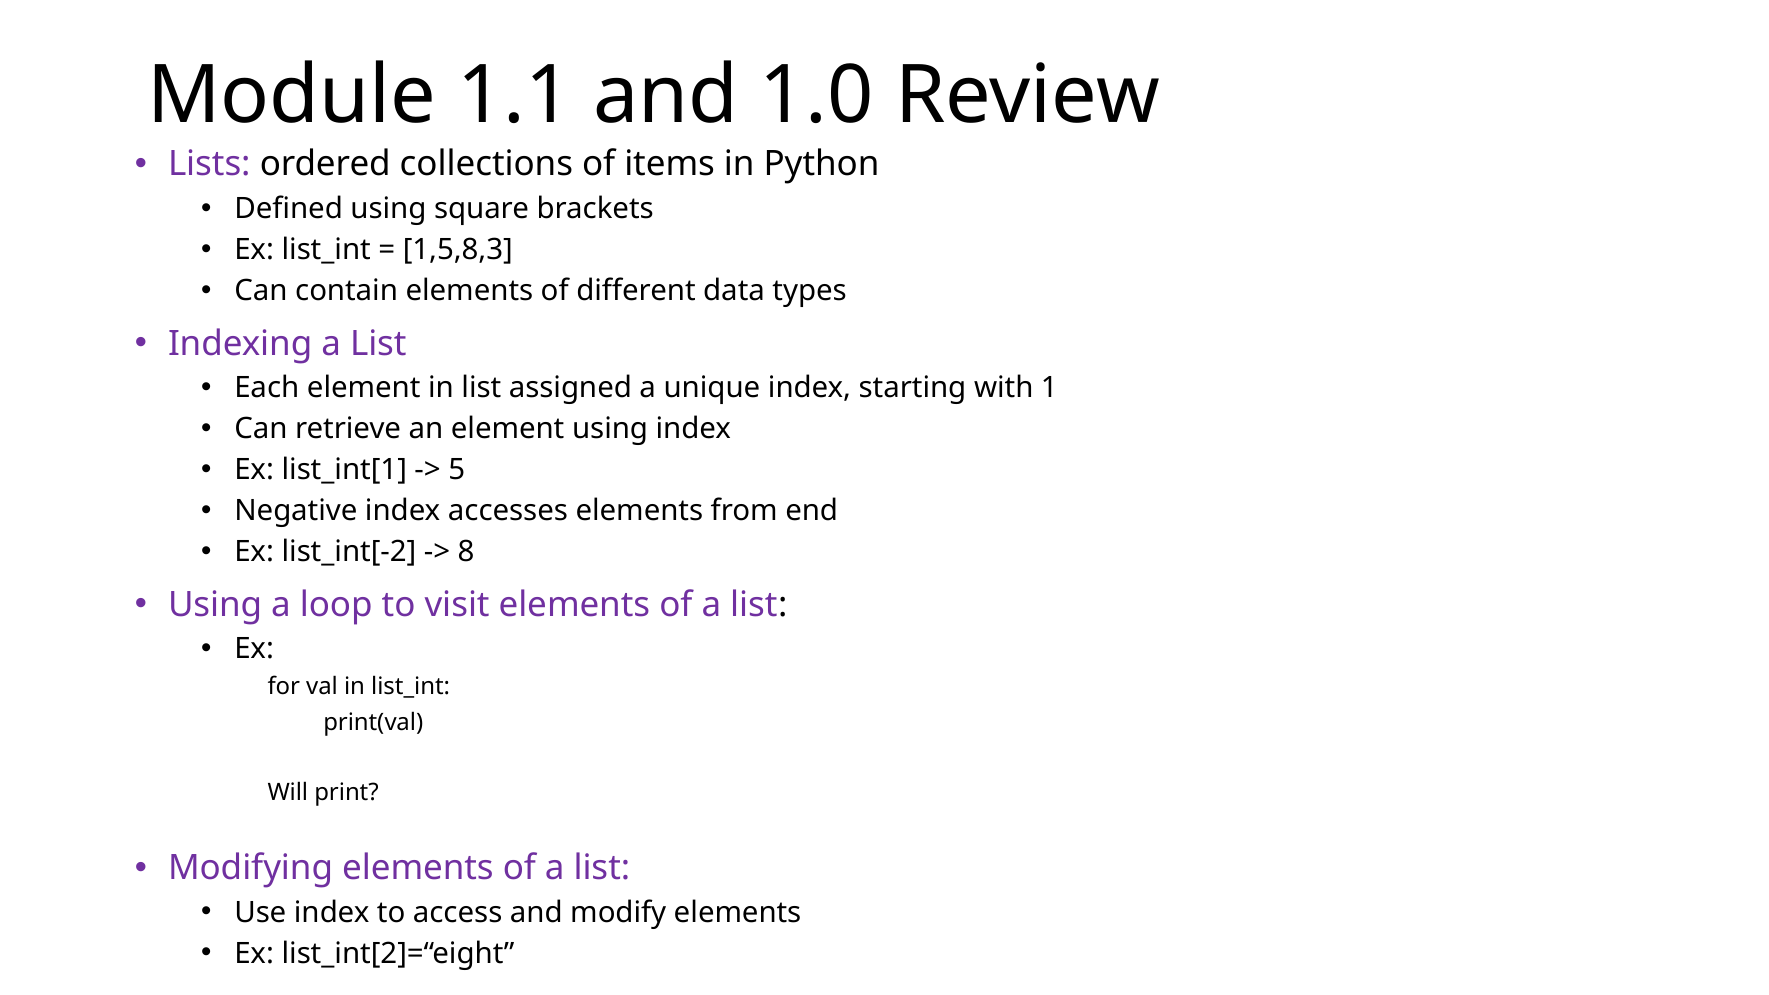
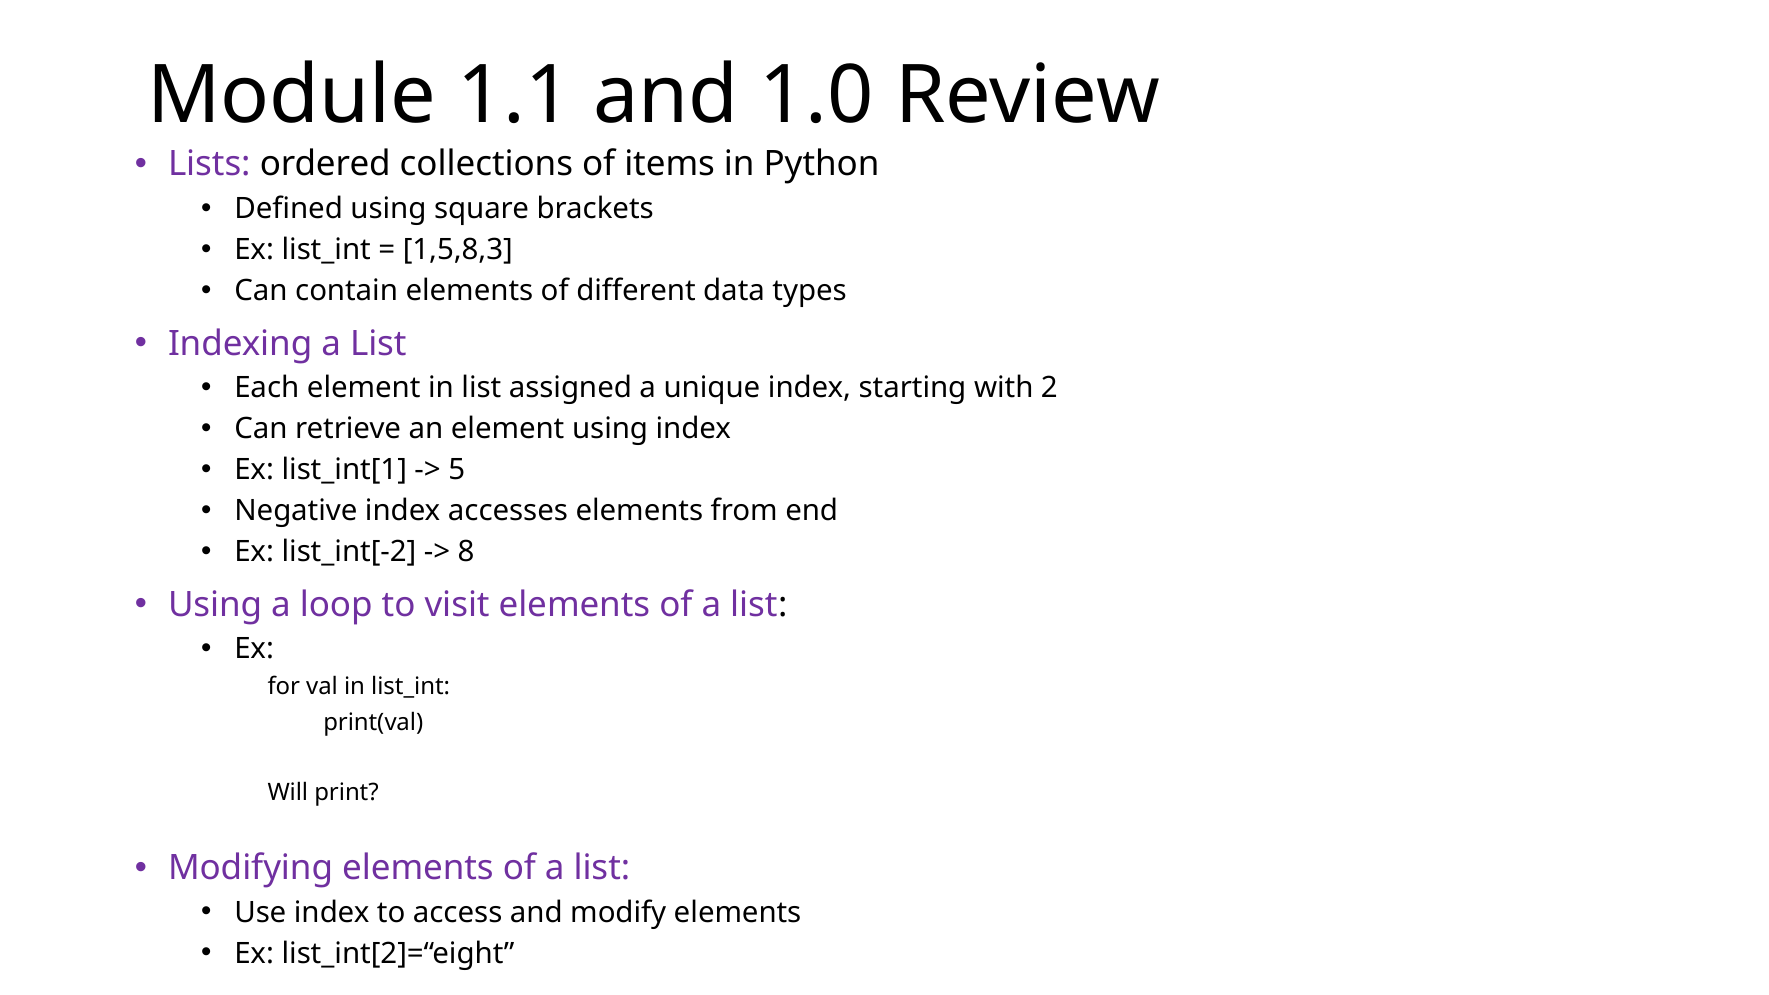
1: 1 -> 2 (1049, 388)
